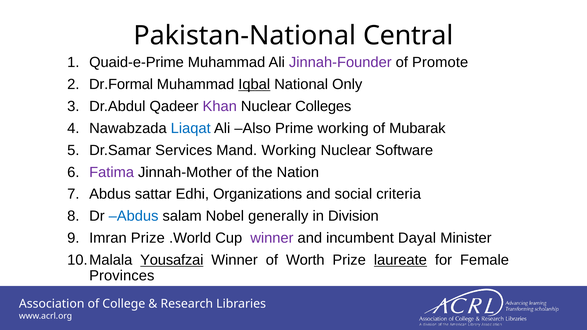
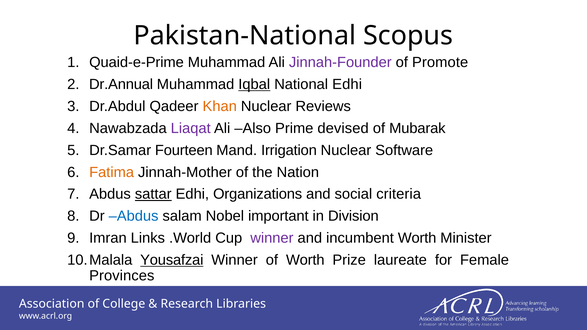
Central: Central -> Scopus (408, 36)
Dr.Formal: Dr.Formal -> Dr.Annual (121, 84)
National Only: Only -> Edhi (347, 84)
Khan colour: purple -> orange (220, 106)
Colleges: Colleges -> Reviews (323, 106)
Liaqat colour: blue -> purple (191, 128)
Prime working: working -> devised (343, 128)
Services: Services -> Fourteen (184, 150)
Mand Working: Working -> Irrigation (289, 150)
Fatima colour: purple -> orange (112, 172)
sattar underline: none -> present (153, 194)
generally: generally -> important (278, 216)
Imran Prize: Prize -> Links (148, 238)
incumbent Dayal: Dayal -> Worth (417, 238)
laureate underline: present -> none (400, 260)
